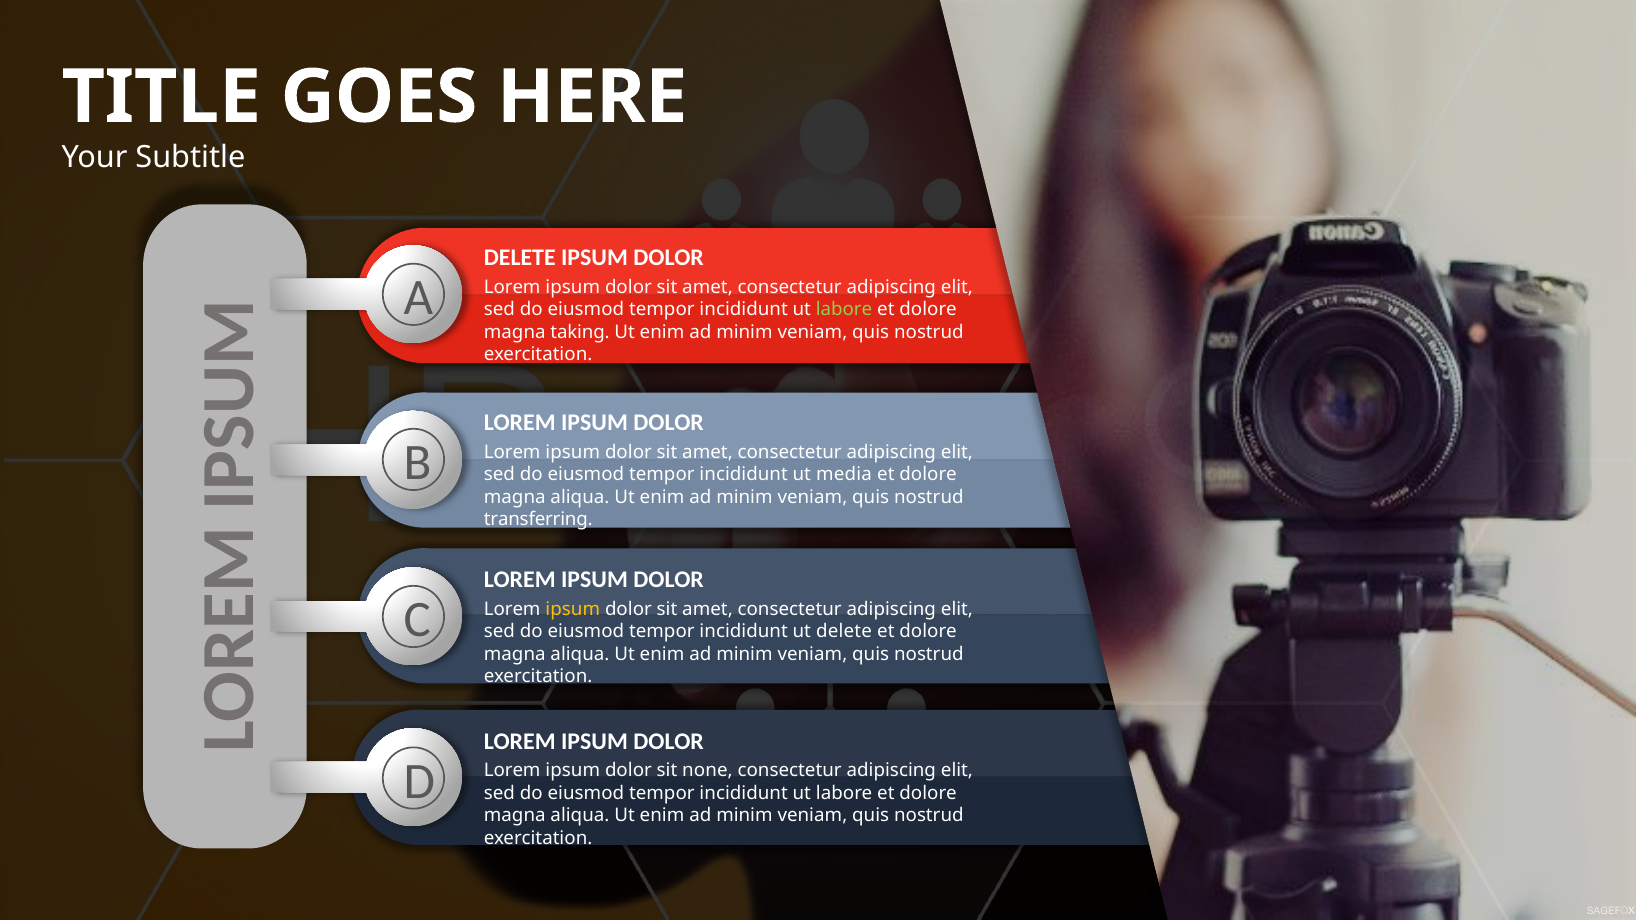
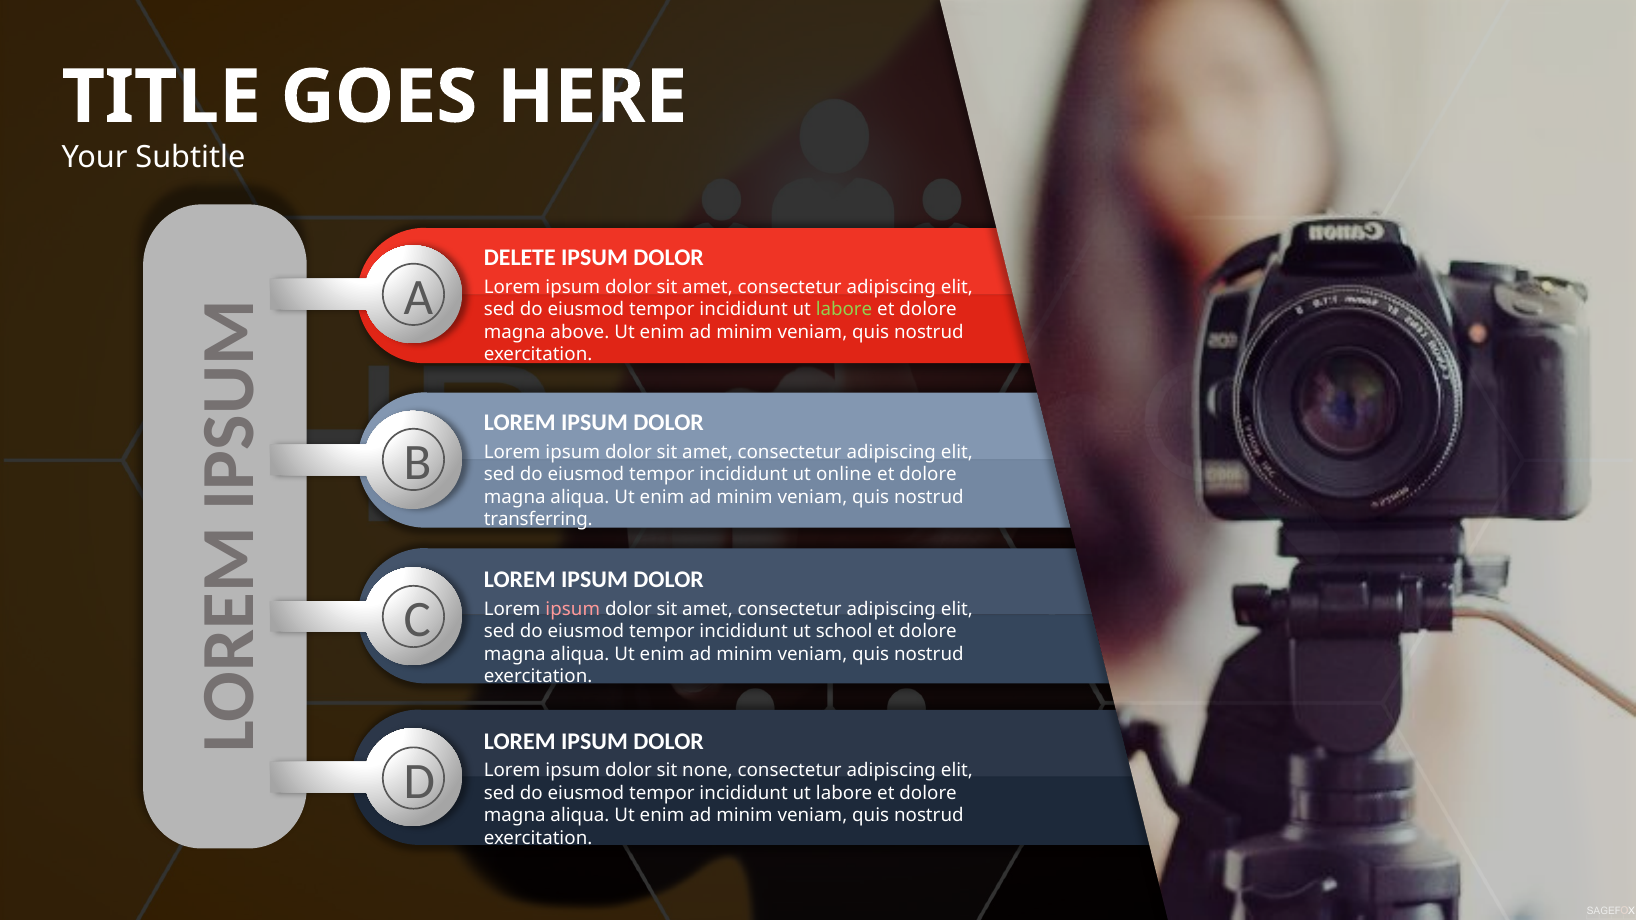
taking: taking -> above (580, 332)
media: media -> online (844, 475)
ipsum colour: yellow -> pink (573, 609)
ut delete: delete -> school (844, 632)
